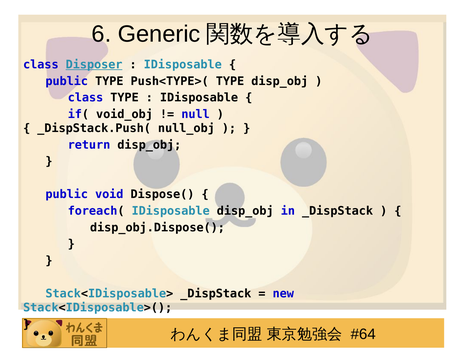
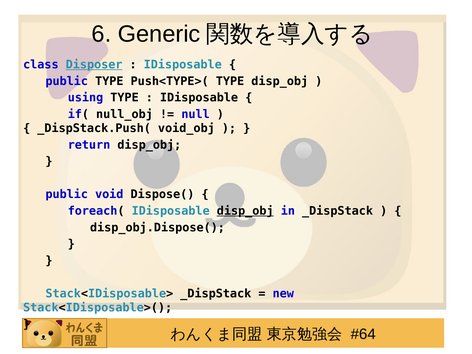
class: class -> using (85, 98)
void_obj: void_obj -> null_obj (124, 114)
null_obj: null_obj -> void_obj (186, 128)
disp_obj underline: none -> present (245, 211)
